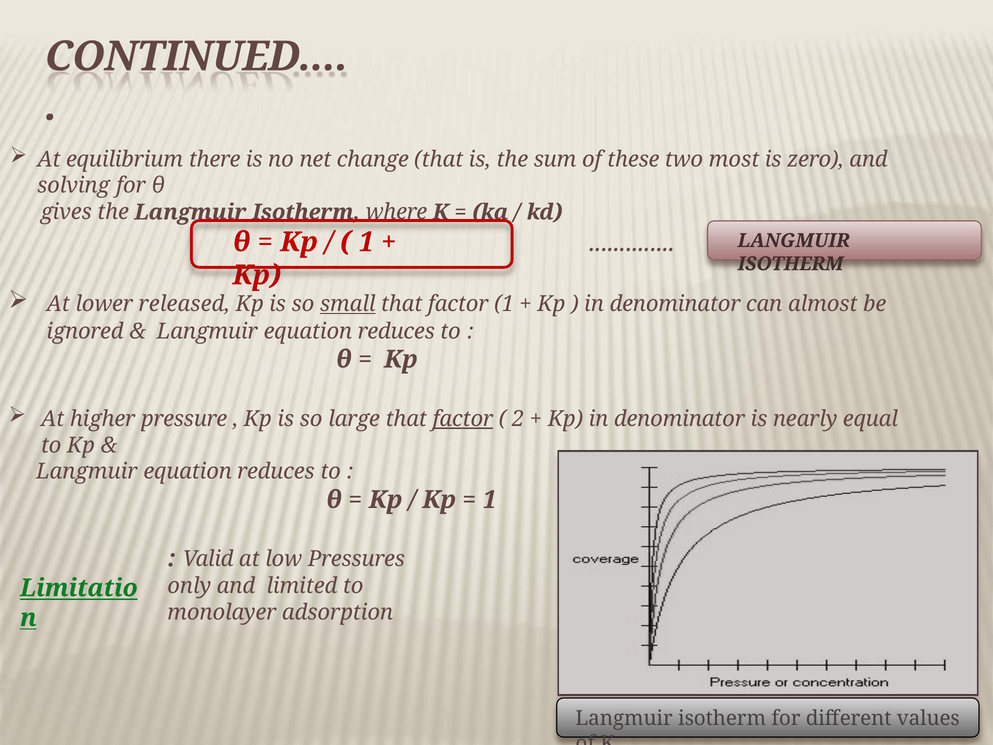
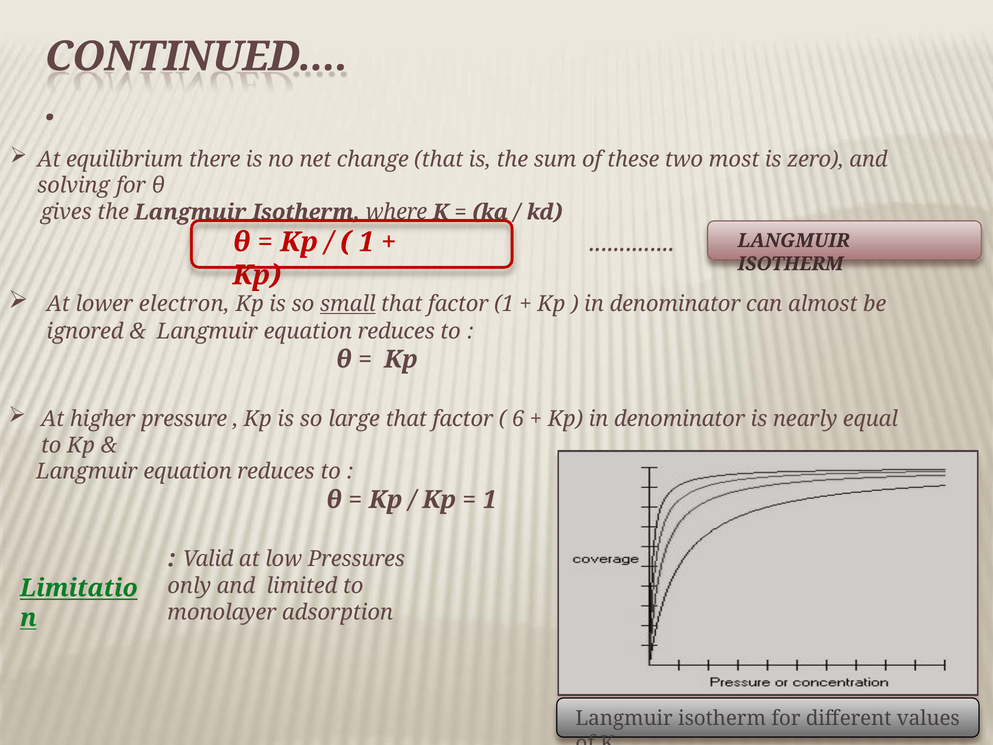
released: released -> electron (184, 304)
factor underline: present -> none (463, 419)
2: 2 -> 6 (518, 419)
